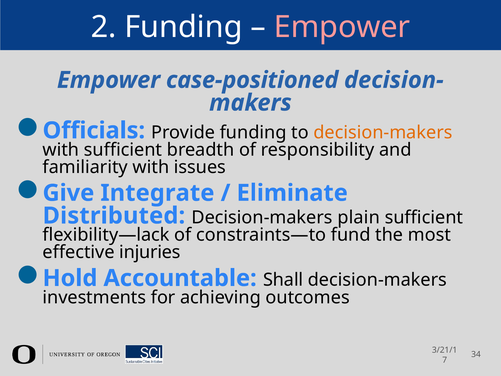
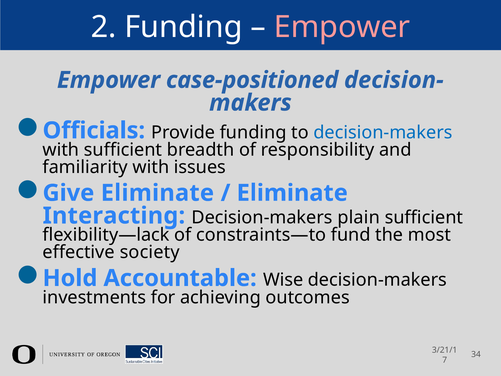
decision-makers colour: orange -> blue (383, 132)
Give Integrate: Integrate -> Eliminate (157, 193)
Distributed: Distributed -> Interacting (114, 216)
injuries: injuries -> society (150, 252)
Shall: Shall -> Wise (283, 280)
